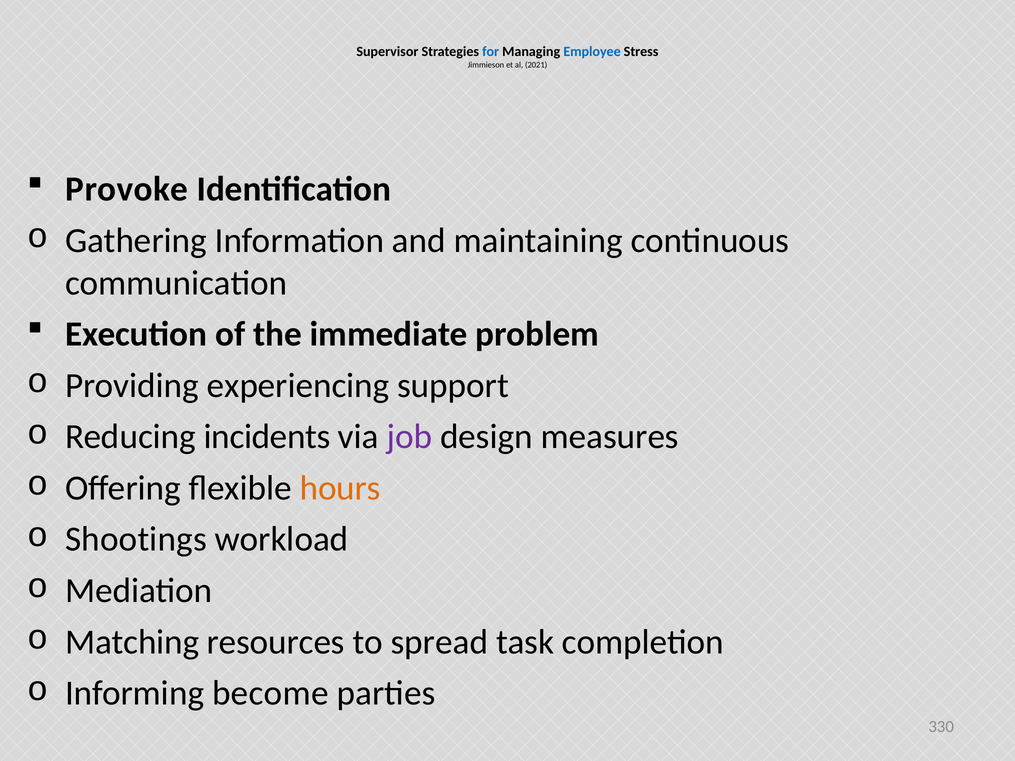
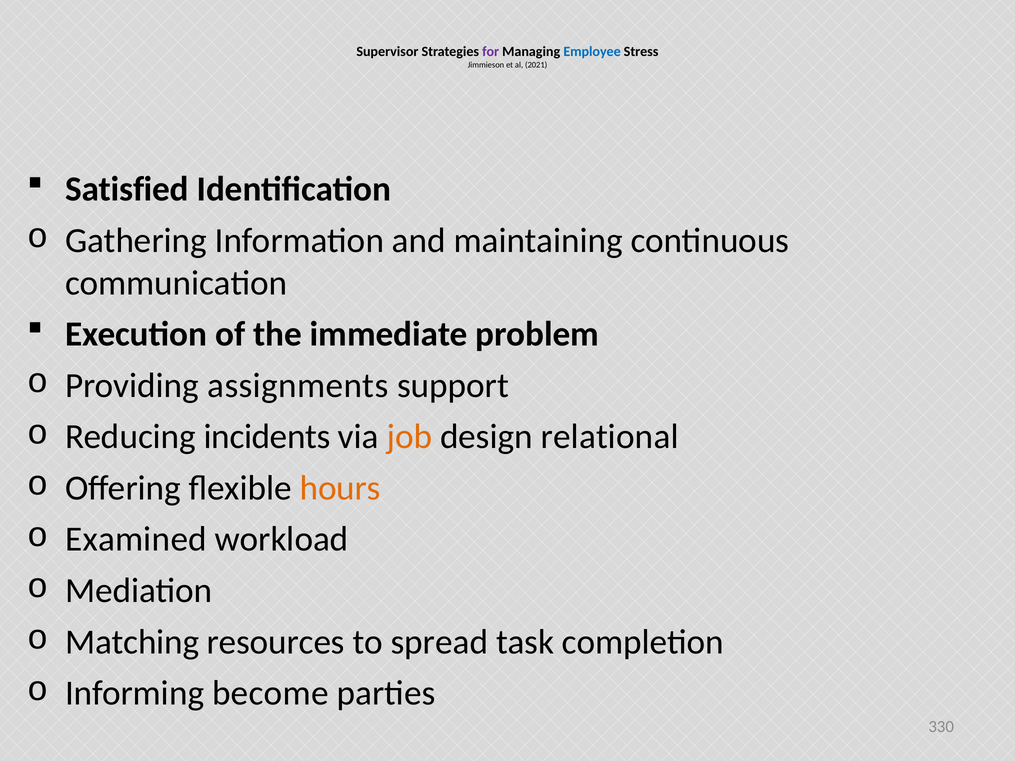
for colour: blue -> purple (491, 52)
Provoke: Provoke -> Satisfied (127, 189)
experiencing: experiencing -> assignments (298, 386)
job colour: purple -> orange (409, 437)
measures: measures -> relational (610, 437)
Shootings: Shootings -> Examined (136, 540)
